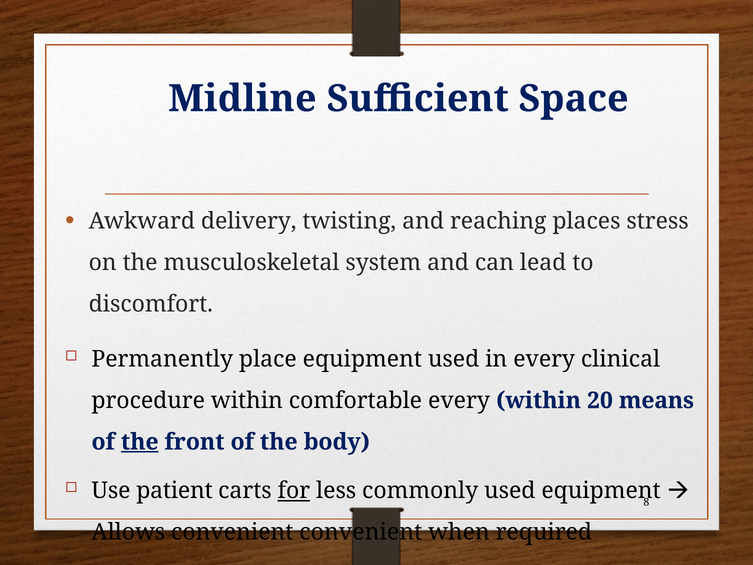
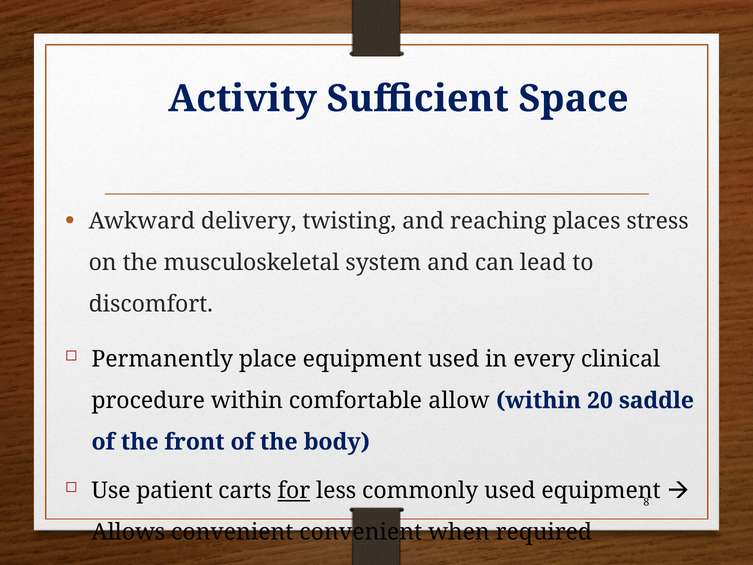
Midline: Midline -> Activity (243, 99)
comfortable every: every -> allow (459, 400)
means: means -> saddle (656, 400)
the underline: present -> none (140, 442)
